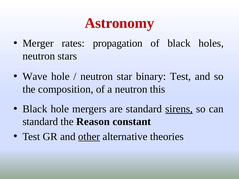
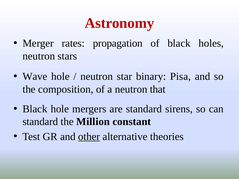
binary Test: Test -> Pisa (180, 77)
this: this -> that (158, 89)
sirens underline: present -> none (179, 109)
Reason: Reason -> Million (93, 122)
